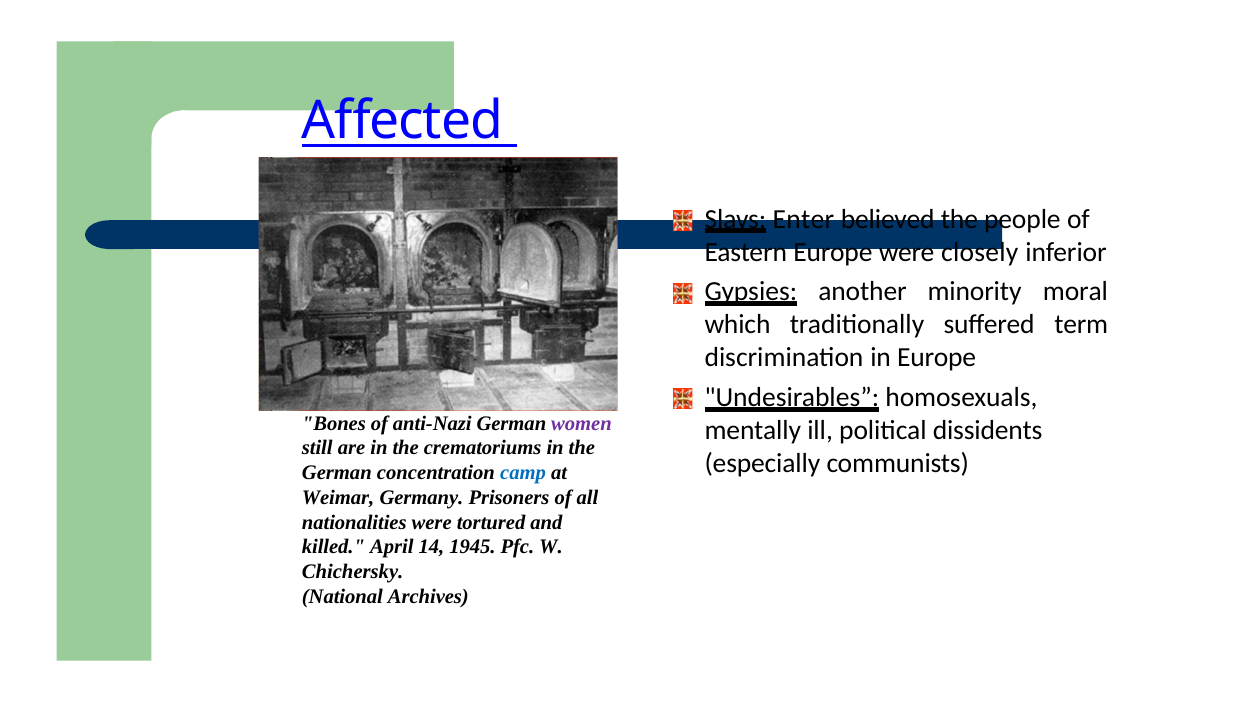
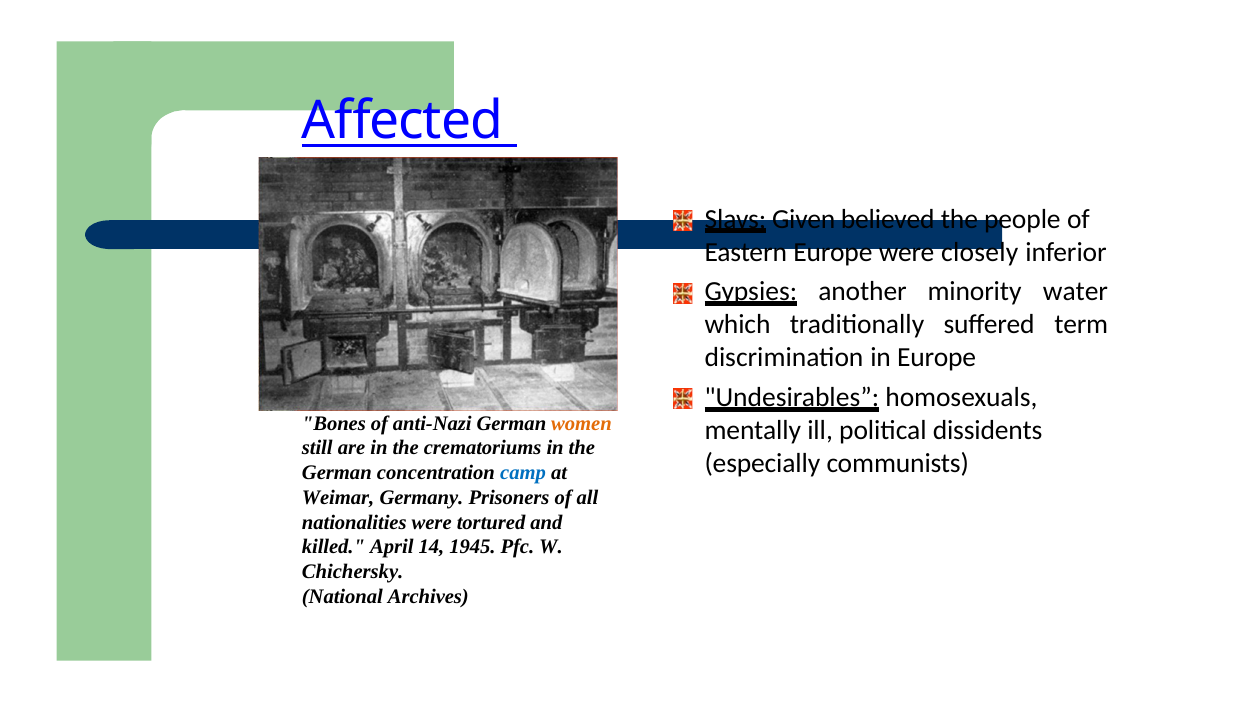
Enter: Enter -> Given (804, 219)
moral: moral -> water (1075, 292)
women colour: purple -> orange (581, 423)
